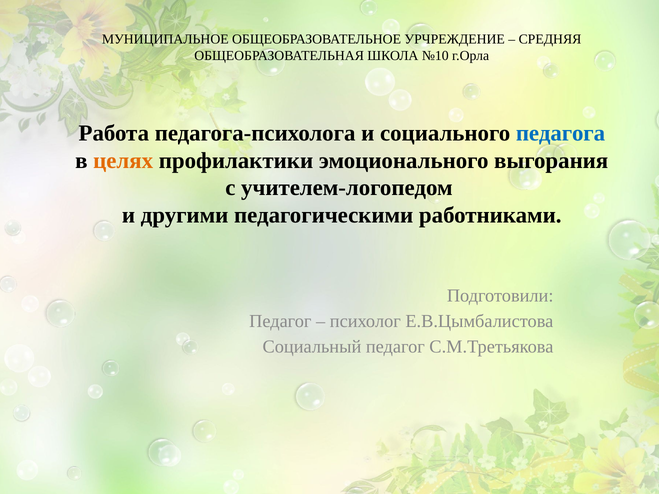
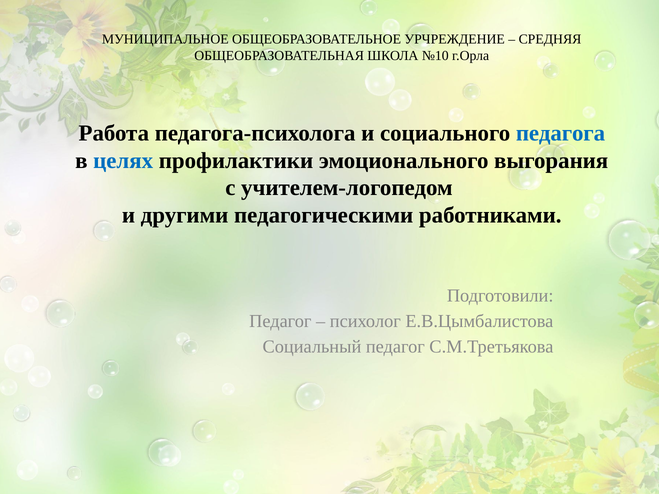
целях colour: orange -> blue (123, 161)
